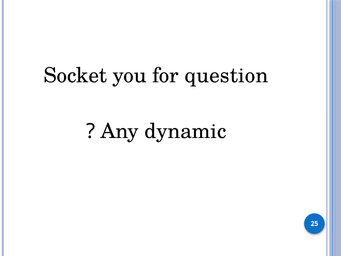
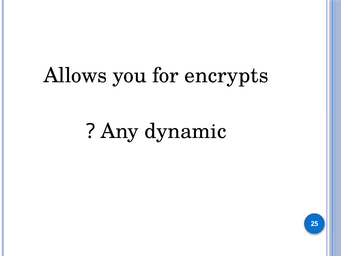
Socket: Socket -> Allows (75, 75)
question: question -> encrypts (226, 75)
